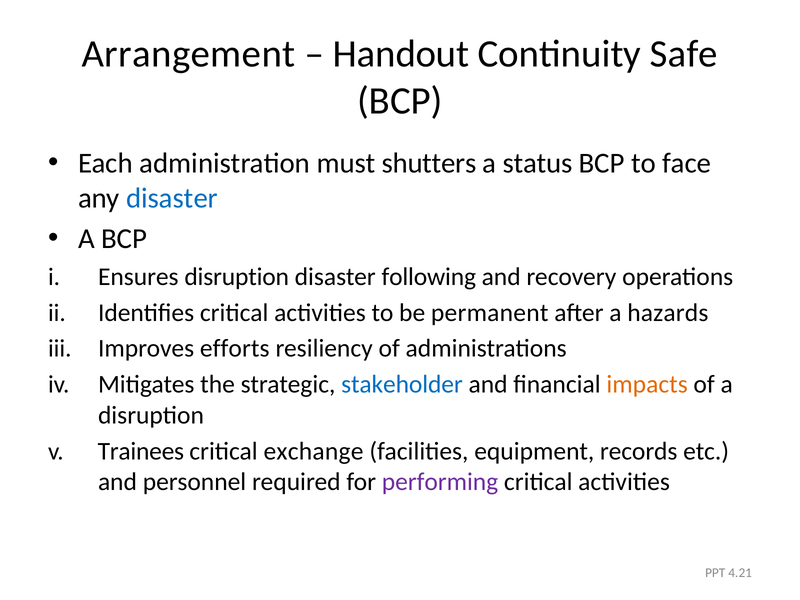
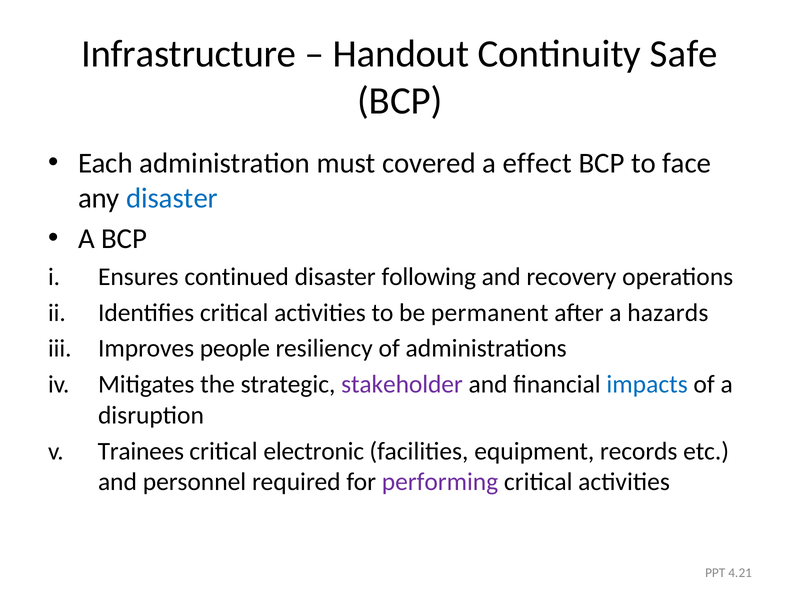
Arrangement: Arrangement -> Infrastructure (189, 54)
shutters: shutters -> covered (429, 163)
status: status -> effect (537, 163)
Ensures disruption: disruption -> continued (237, 277)
efforts: efforts -> people (235, 349)
stakeholder colour: blue -> purple (402, 385)
impacts colour: orange -> blue (647, 385)
exchange: exchange -> electronic (314, 451)
